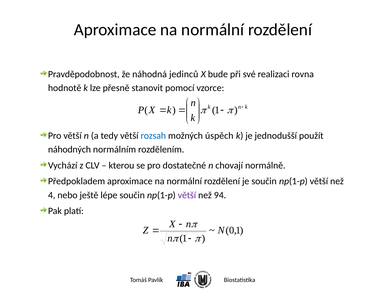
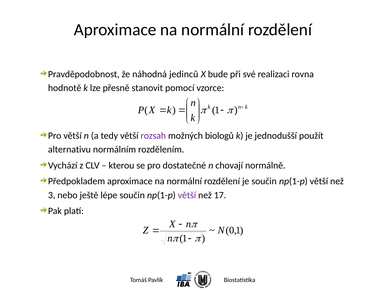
rozsah colour: blue -> purple (153, 135)
úspěch: úspěch -> biologů (219, 135)
náhodných: náhodných -> alternativu (69, 149)
4: 4 -> 3 (52, 195)
94: 94 -> 17 (220, 195)
